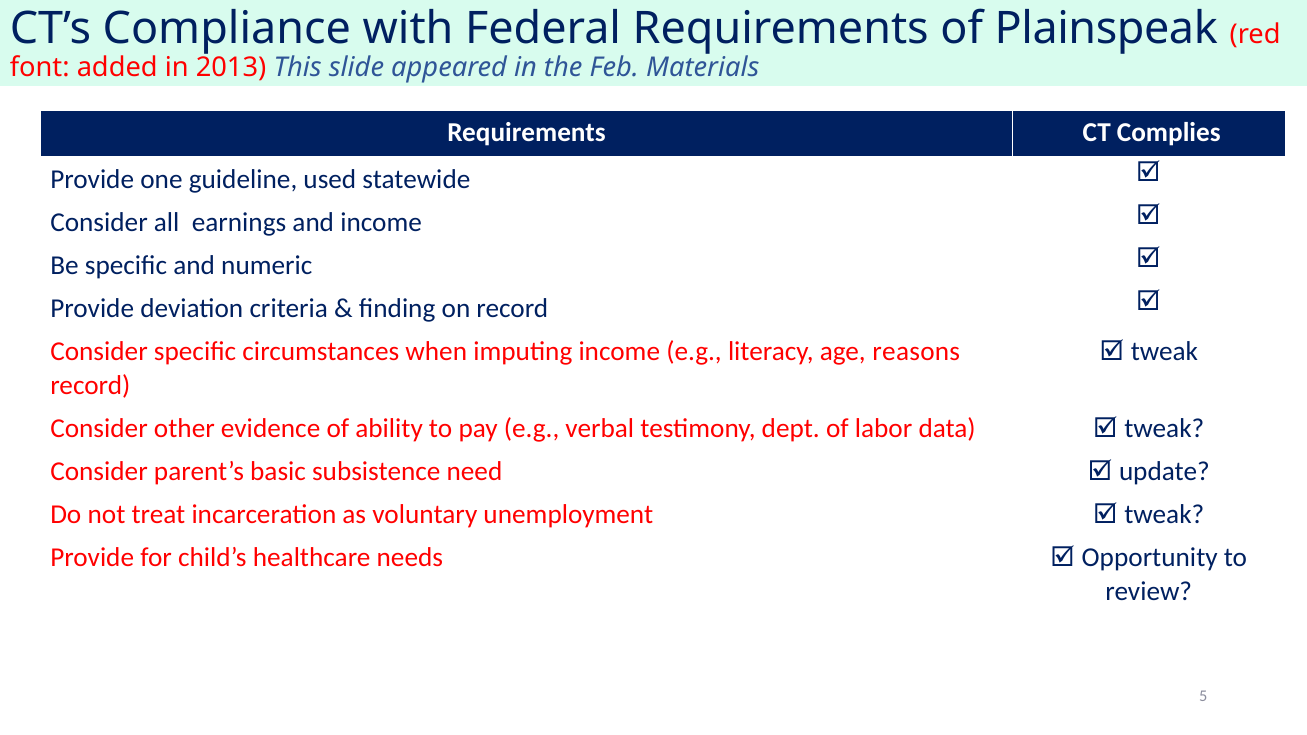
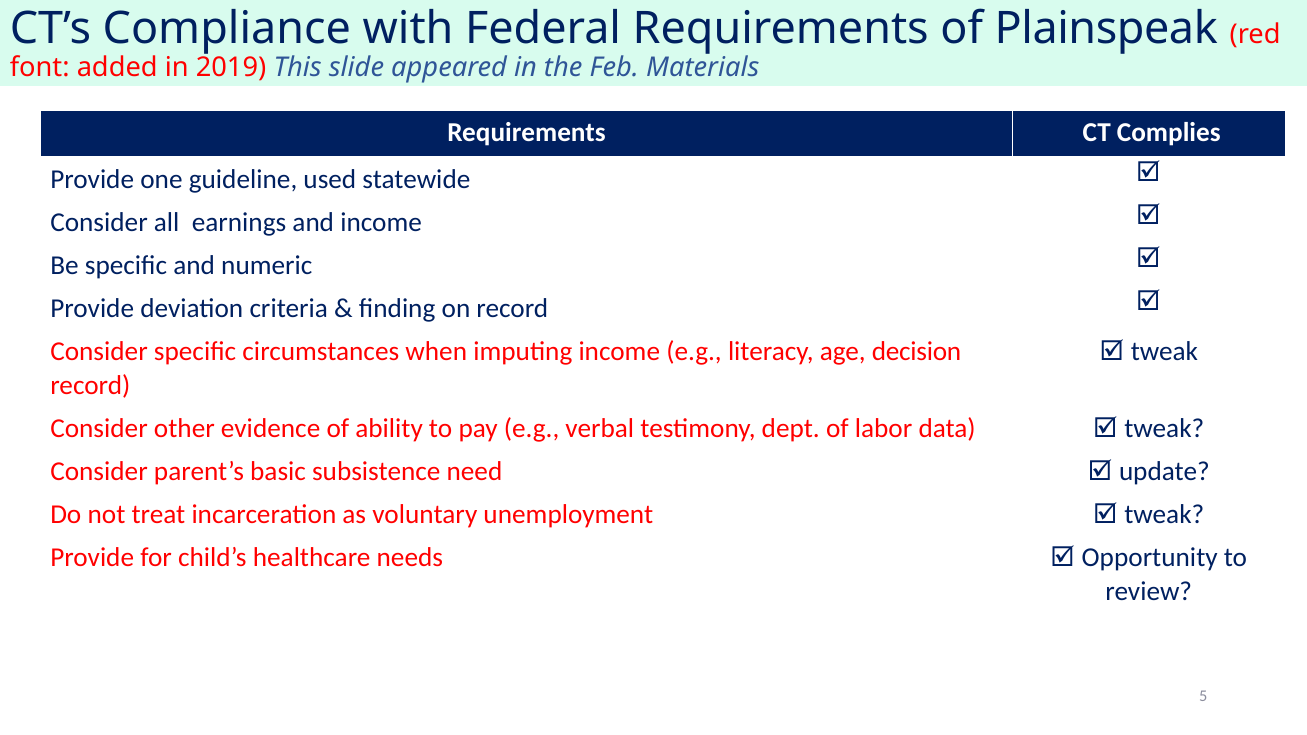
2013: 2013 -> 2019 (231, 68)
reasons: reasons -> decision (917, 352)
